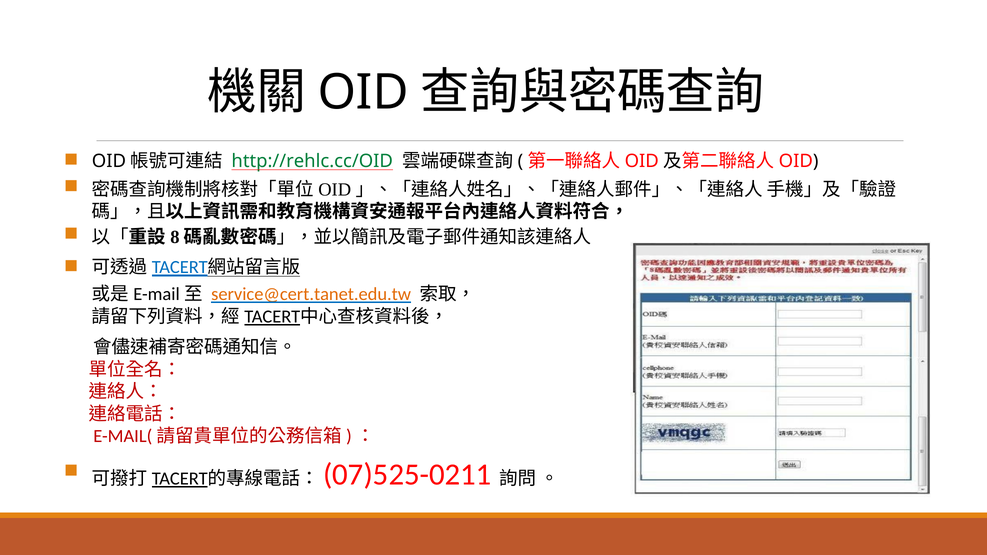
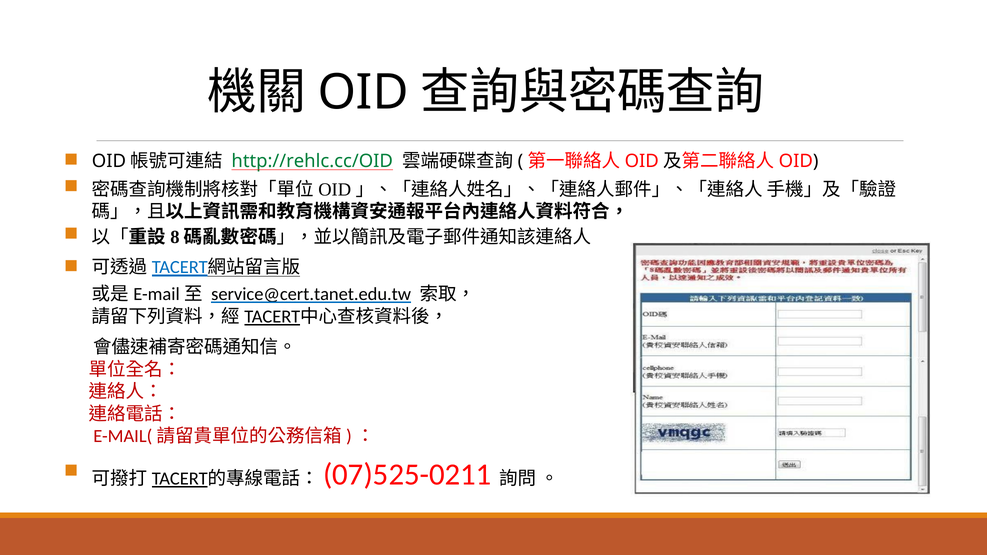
service@cert.tanet.edu.tw colour: orange -> black (311, 294)
